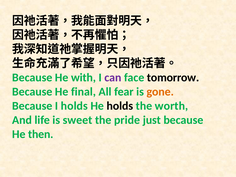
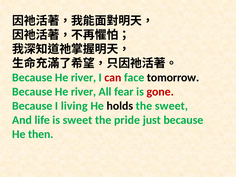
with: with -> river (84, 77)
can colour: purple -> red (113, 77)
final: final -> river (84, 92)
gone colour: orange -> red (160, 92)
I holds: holds -> living (74, 106)
the worth: worth -> sweet (171, 106)
